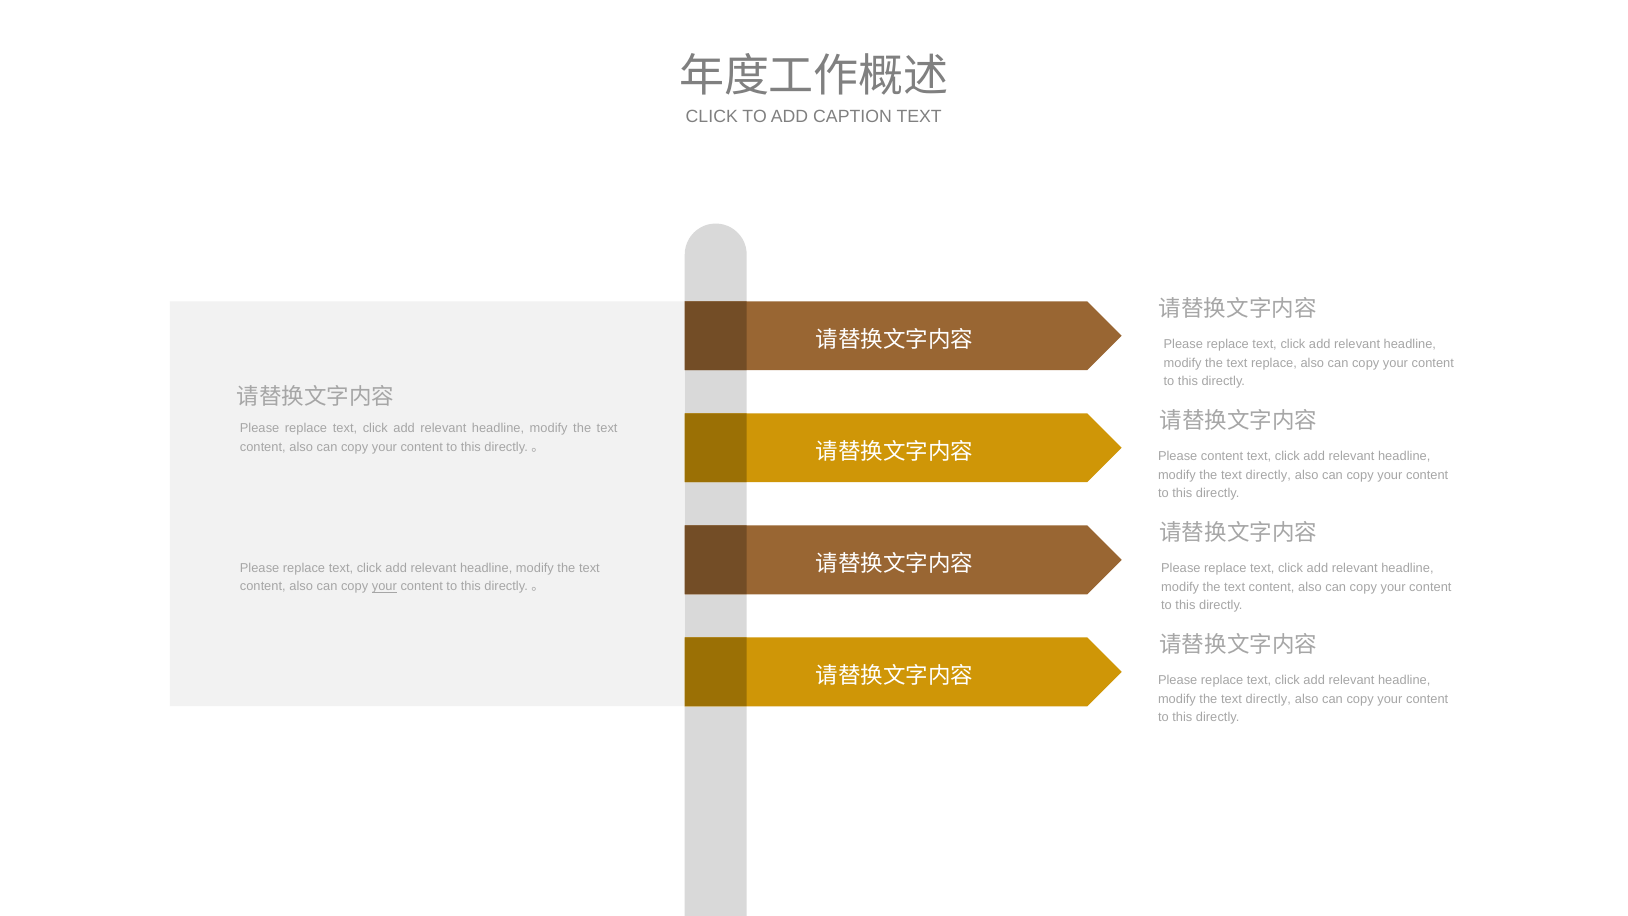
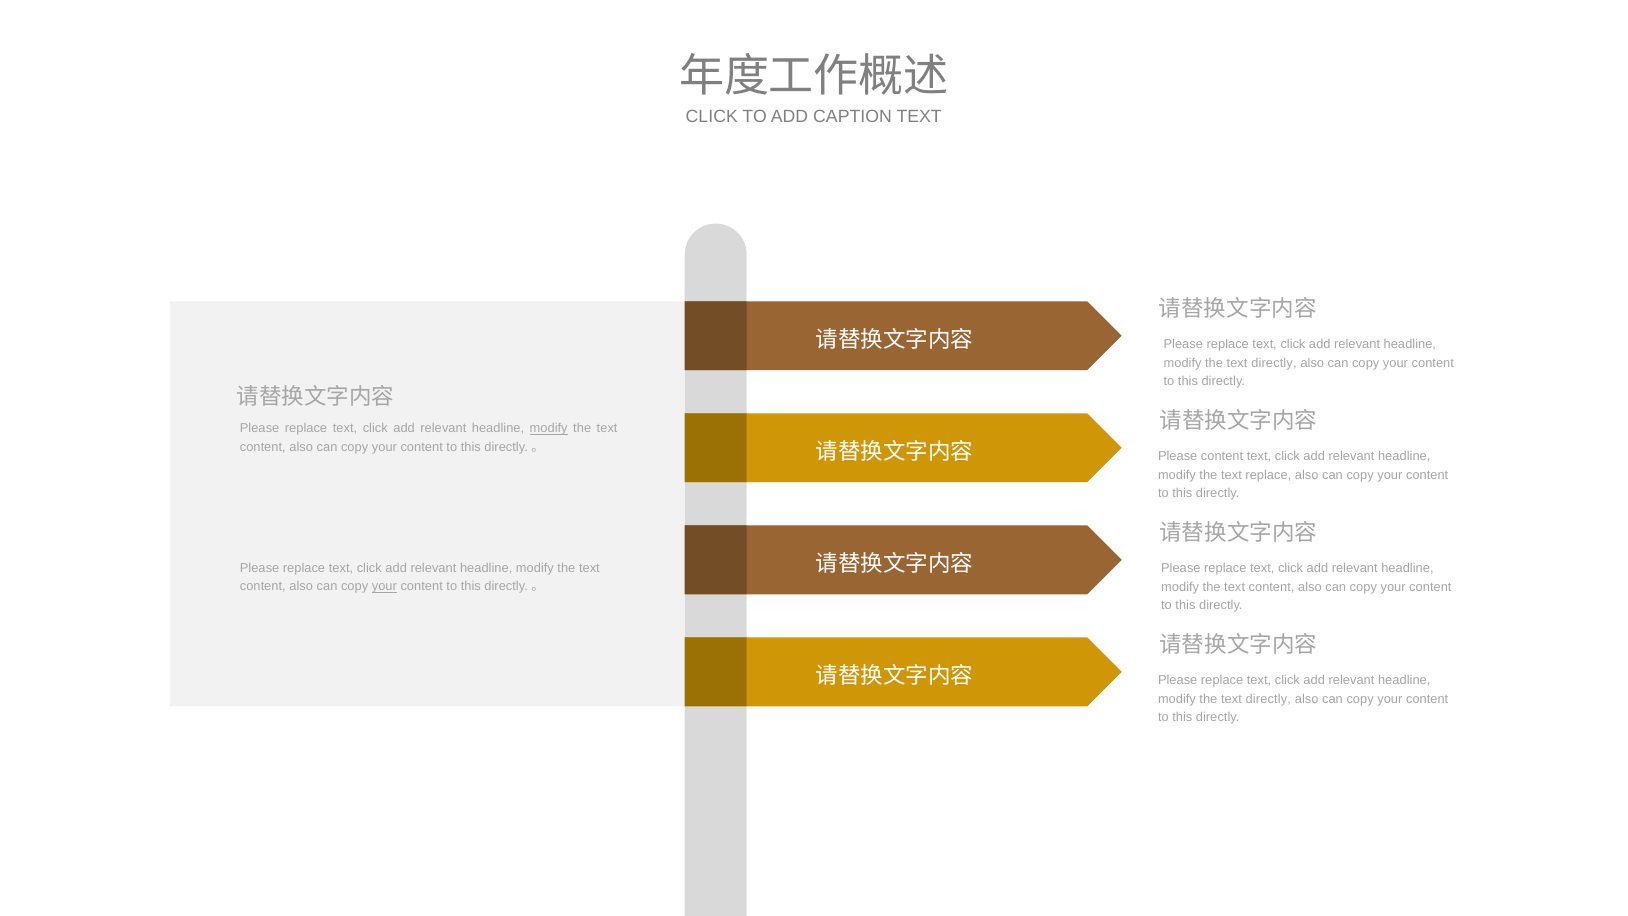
replace: replace -> directly (1274, 363)
modify underline: none -> present (549, 428)
directly: directly -> replace (1268, 475)
